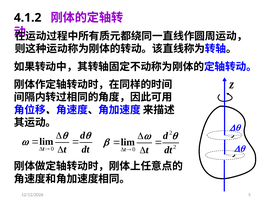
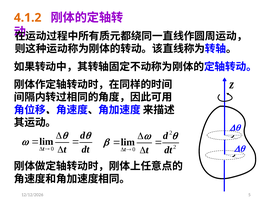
4.1.2 colour: black -> orange (28, 18)
